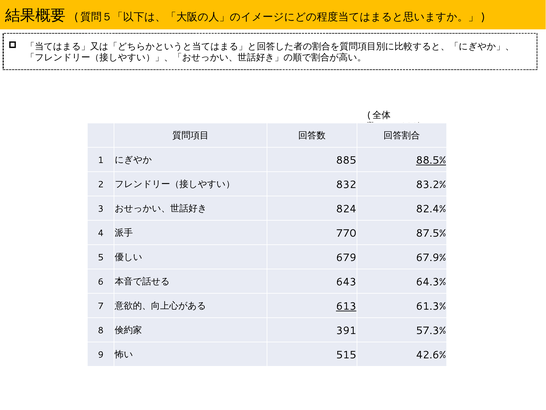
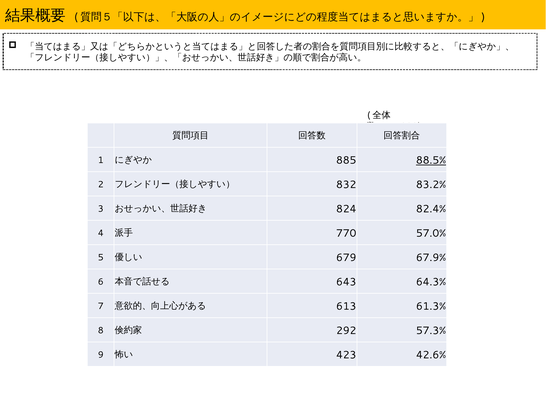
87.5%: 87.5% -> 57.0% (431, 233)
613 underline: present -> none (346, 306)
391: 391 -> 292 (346, 330)
515: 515 -> 423 (346, 355)
